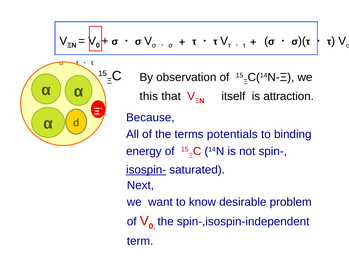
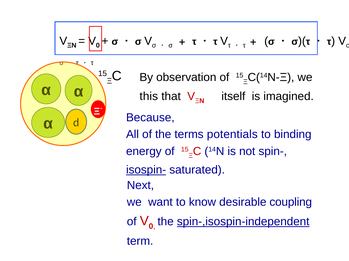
attraction: attraction -> imagined (289, 97)
problem: problem -> coupling (291, 203)
spin-,isospin-independent underline: none -> present (243, 222)
